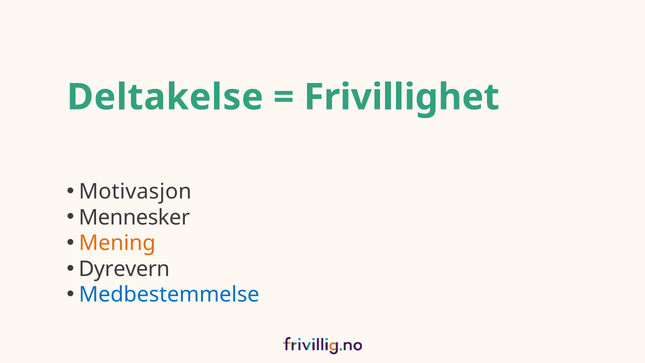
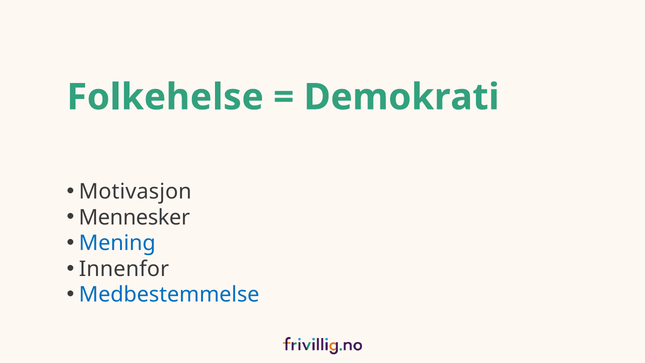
Deltakelse: Deltakelse -> Folkehelse (165, 97)
Frivillighet: Frivillighet -> Demokrati (402, 97)
Mening colour: orange -> blue (117, 243)
Dyrevern: Dyrevern -> Innenfor (124, 269)
